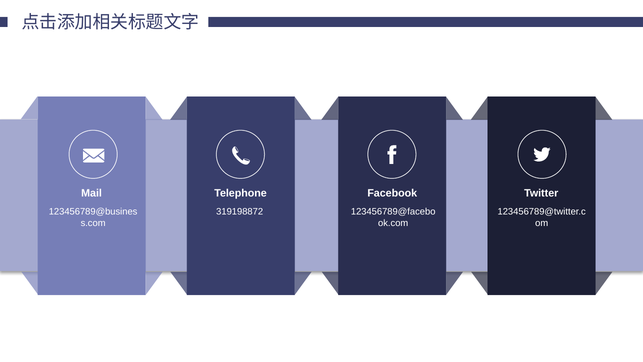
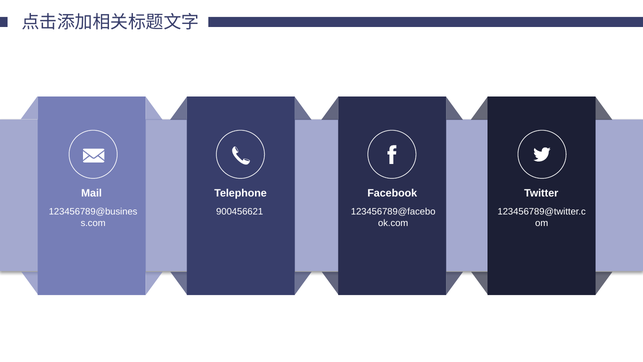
319198872: 319198872 -> 900456621 (240, 212)
